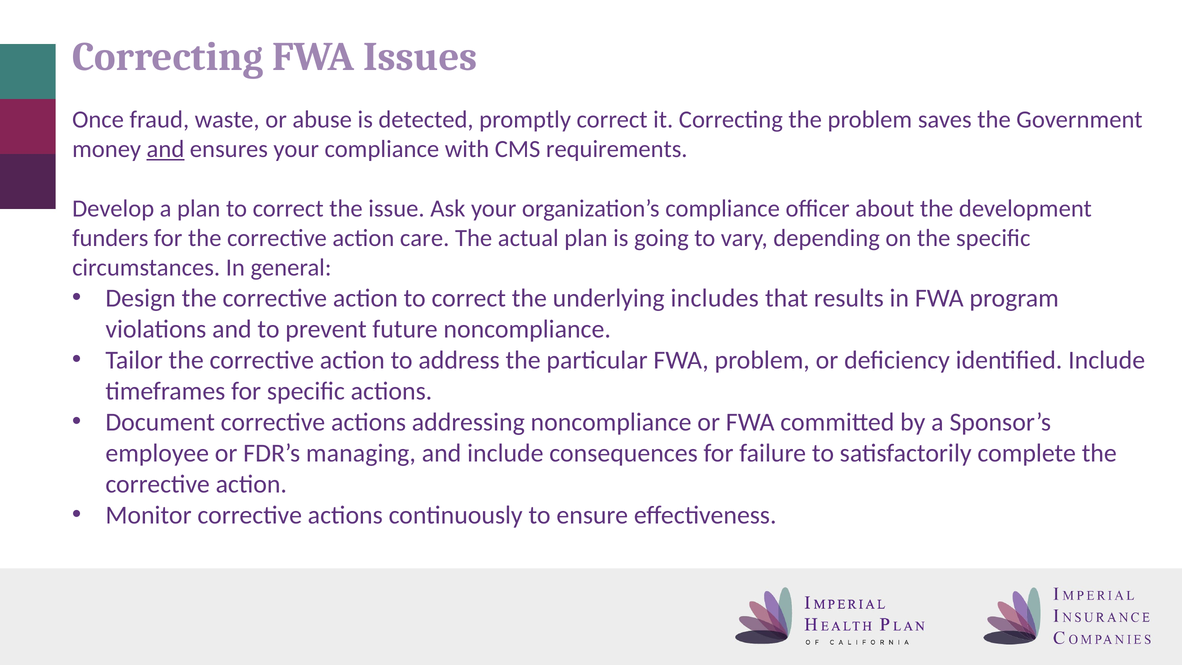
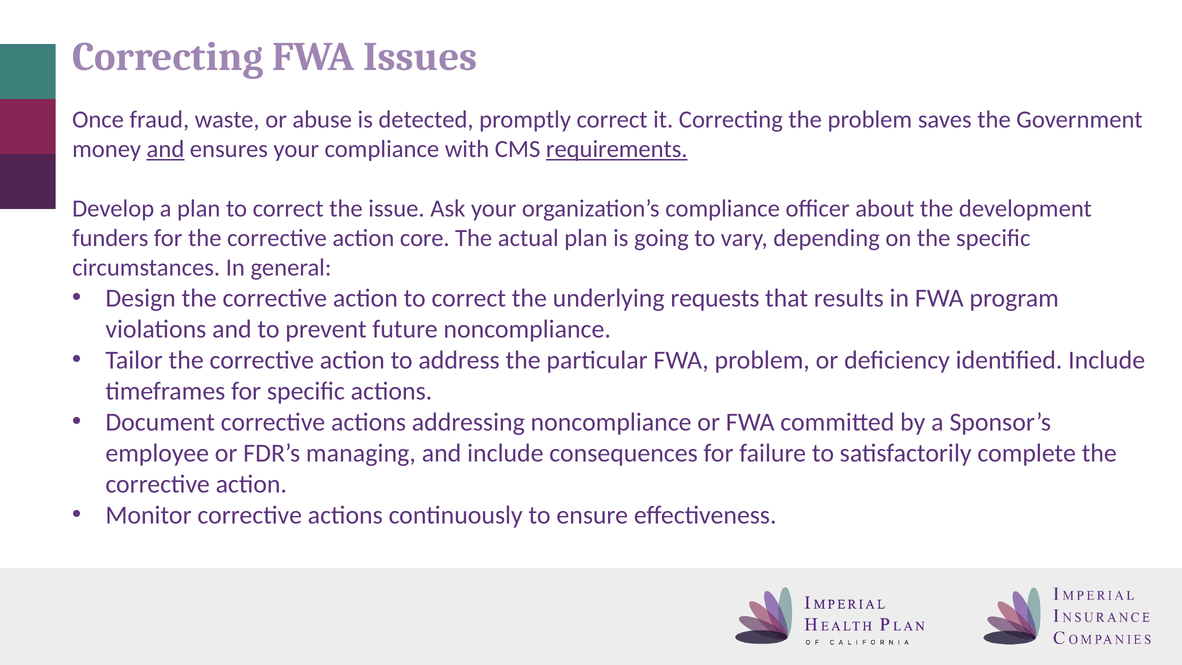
requirements underline: none -> present (617, 149)
care: care -> core (425, 238)
includes: includes -> requests (715, 298)
